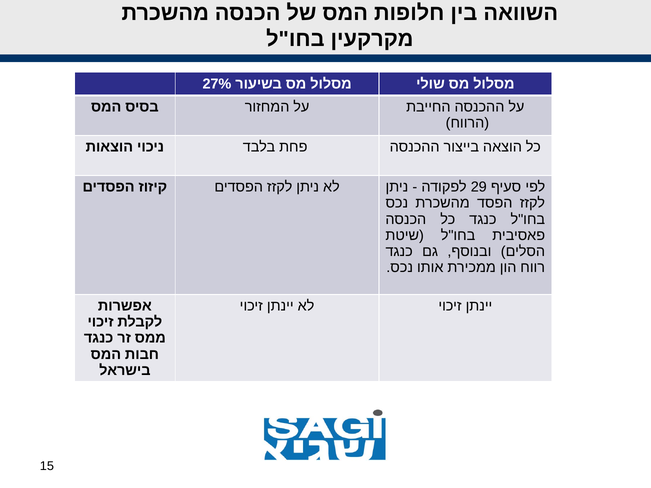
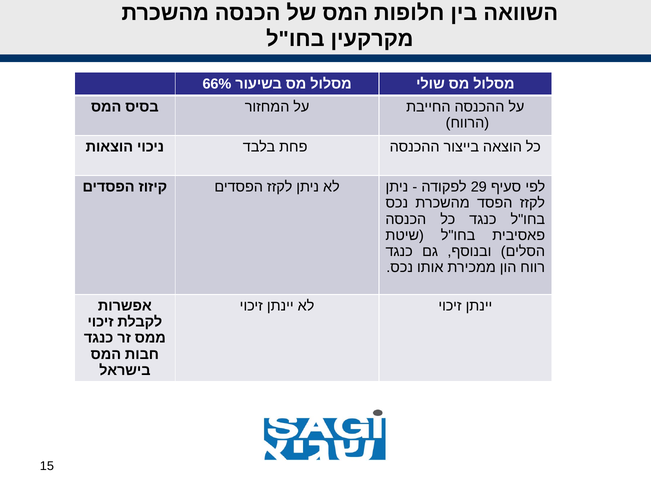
27%: 27% -> 66% (217, 84)
